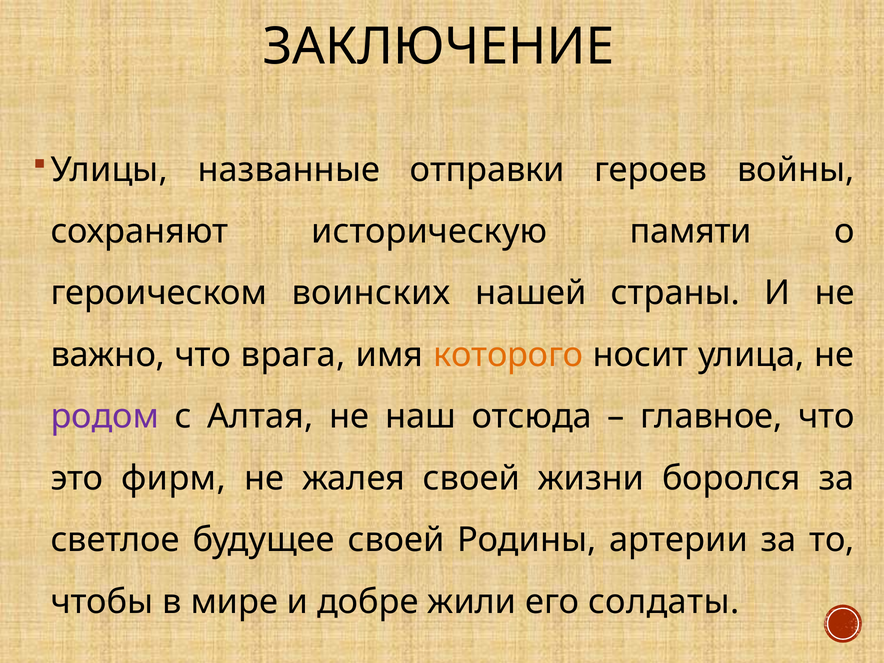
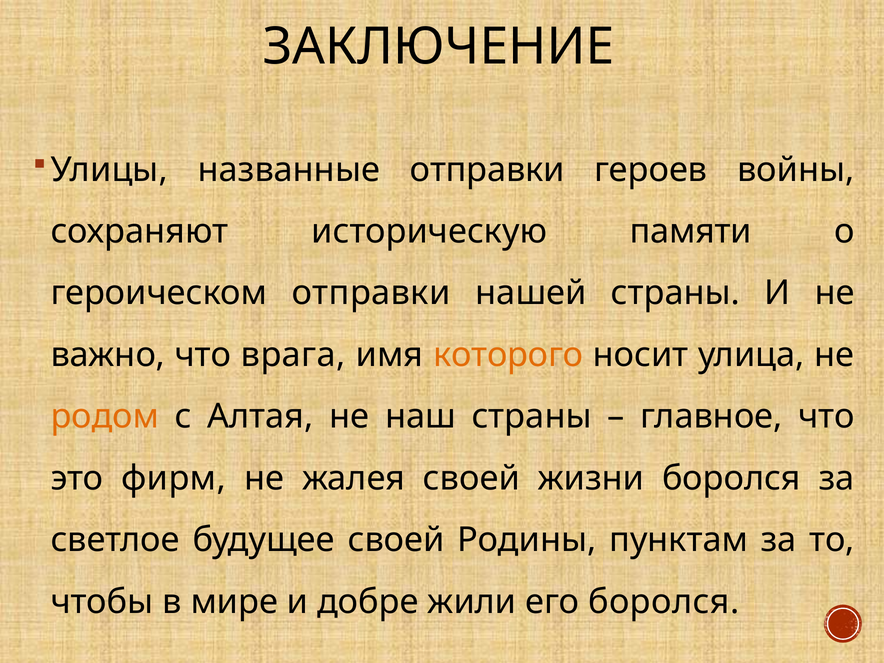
героическом воинских: воинских -> отправки (371, 293)
родом colour: purple -> orange (105, 417)
наш отсюда: отсюда -> страны (532, 417)
артерии: артерии -> пунктам (679, 540)
его солдаты: солдаты -> боролся (664, 602)
